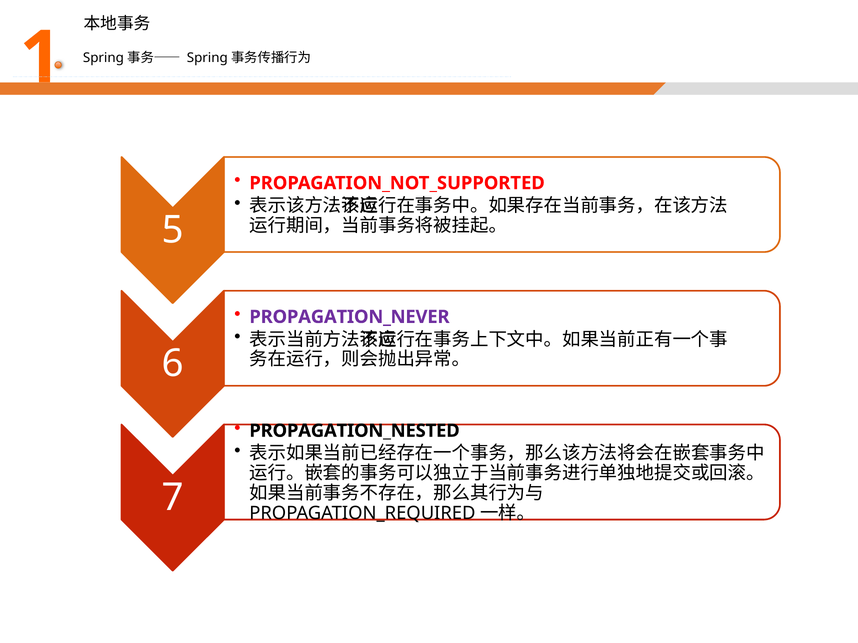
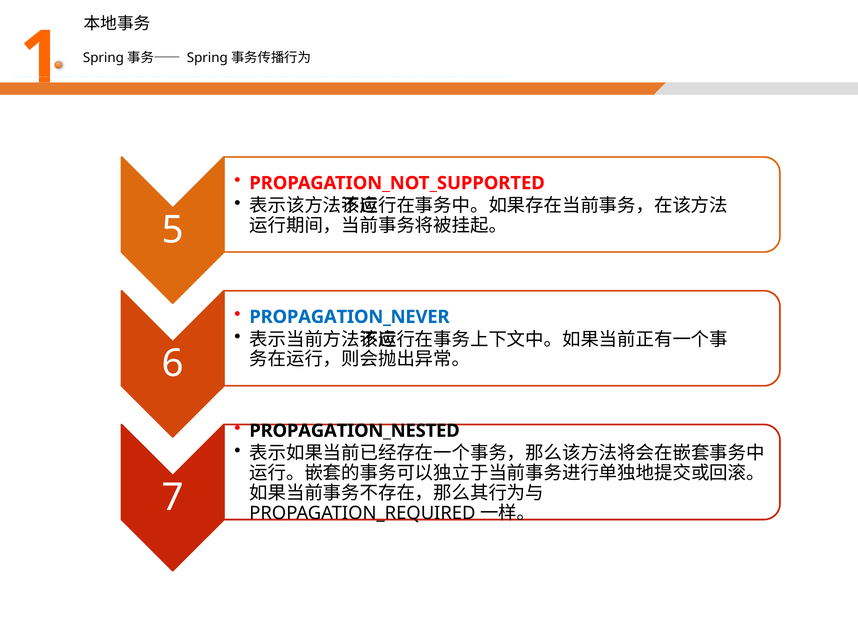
PROPAGATION_NEVER colour: purple -> blue (349, 317)
